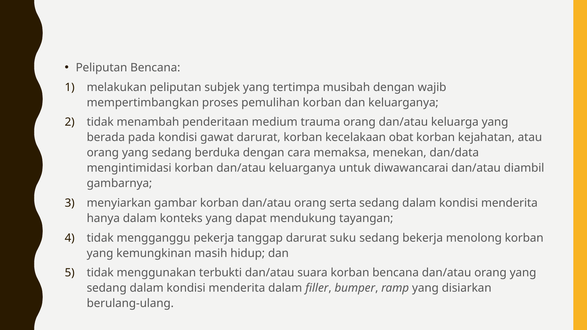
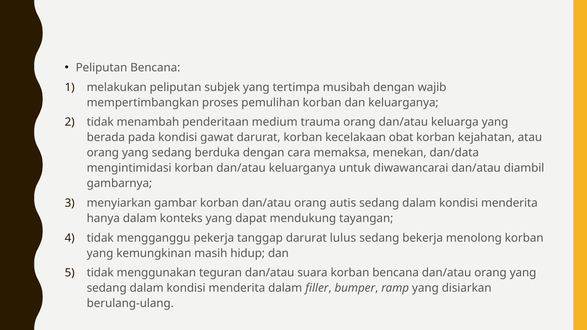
serta: serta -> autis (343, 203)
suku: suku -> lulus (343, 238)
terbukti: terbukti -> teguran (221, 273)
